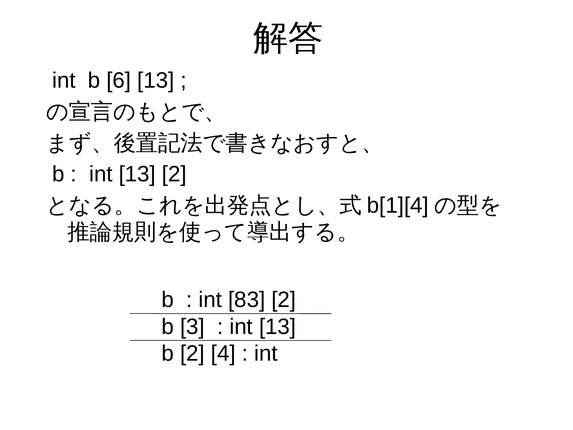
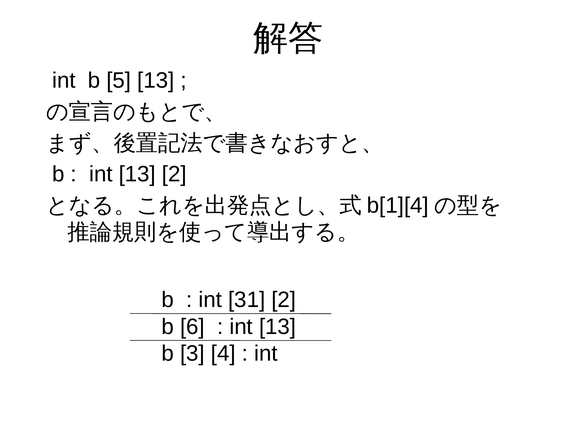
6: 6 -> 5 (119, 80)
83: 83 -> 31 (247, 300)
3: 3 -> 6 (192, 327)
b 2: 2 -> 3 (192, 353)
